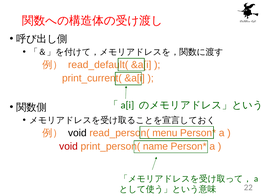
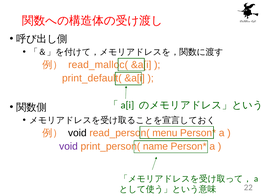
read_default(: read_default( -> read_malloc( (98, 65)
print_current(: print_current( -> print_default( (92, 78)
void colour: red -> purple (68, 146)
